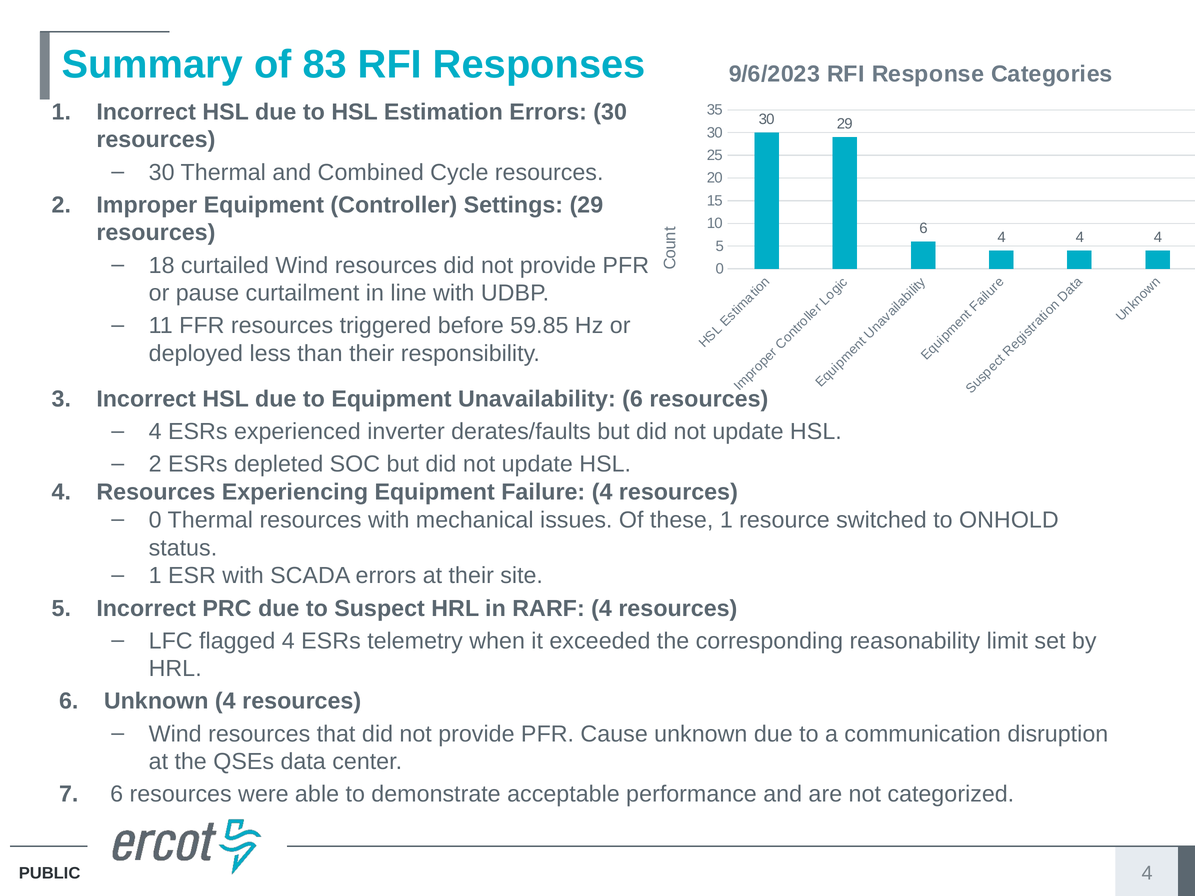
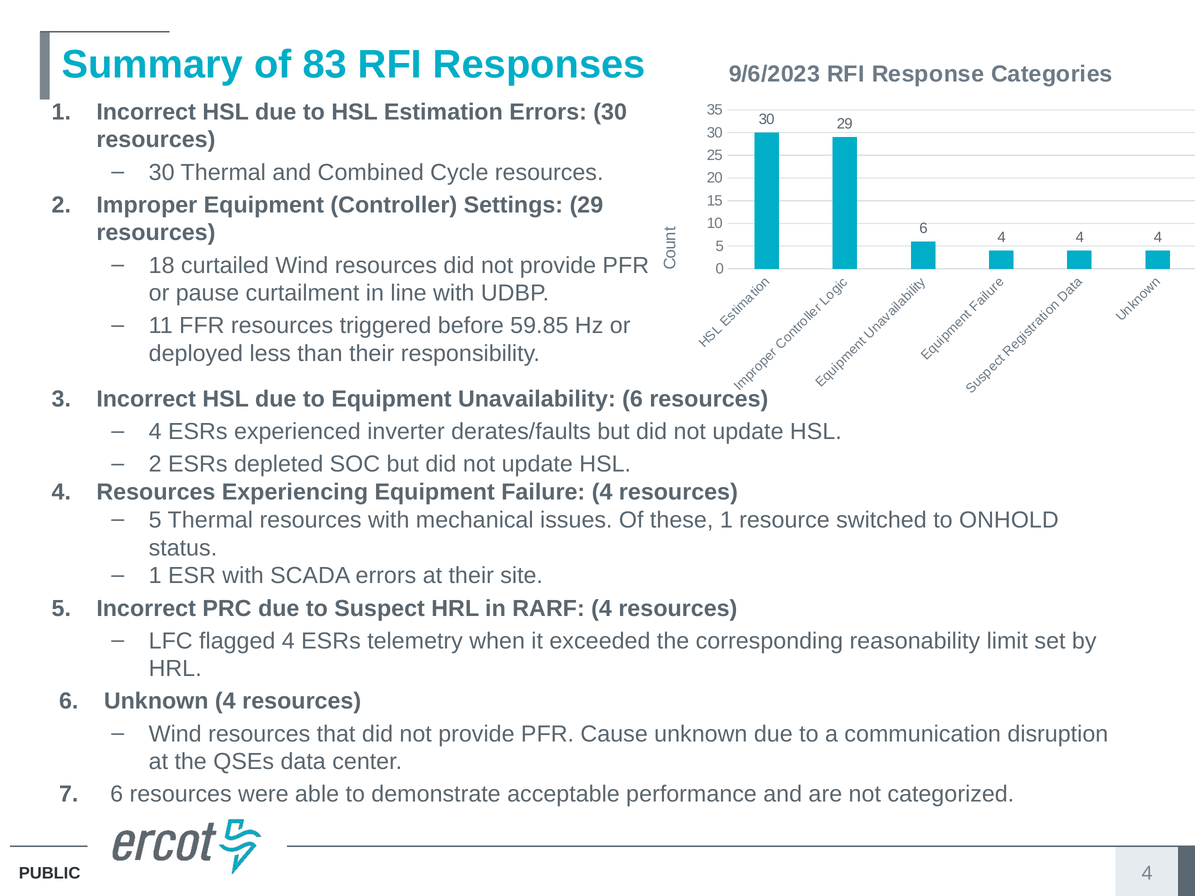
0: 0 -> 5 (155, 520)
